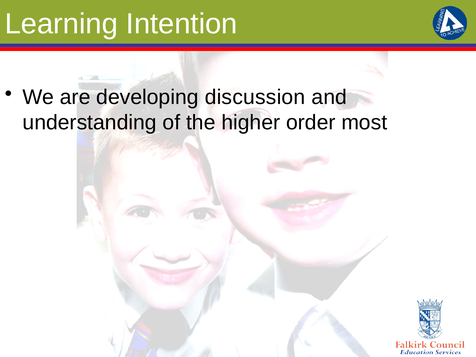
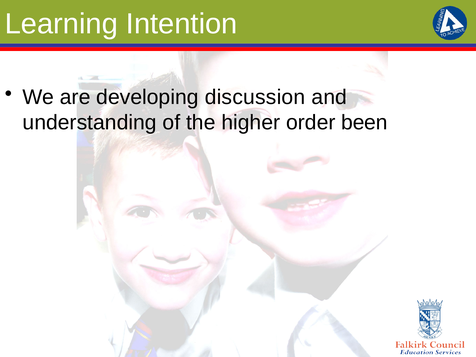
most: most -> been (364, 123)
